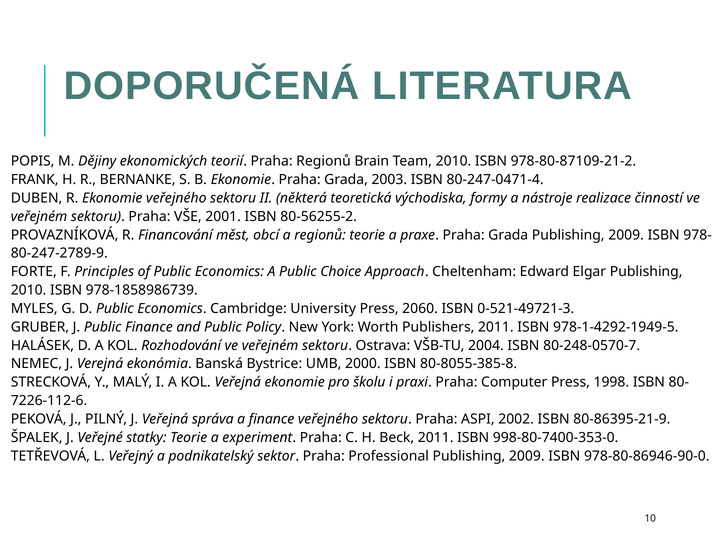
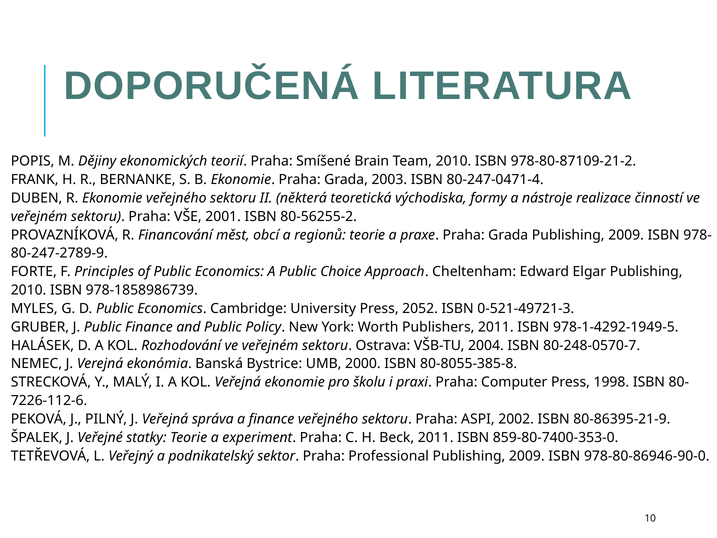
Praha Regionů: Regionů -> Smíšené (324, 161)
2060: 2060 -> 2052 (420, 308)
998-80-7400-353-0: 998-80-7400-353-0 -> 859-80-7400-353-0 (556, 437)
